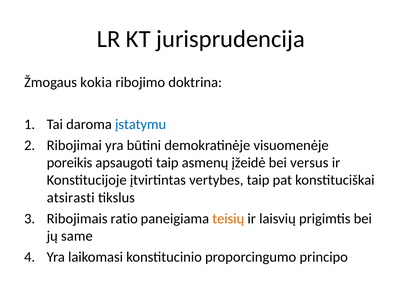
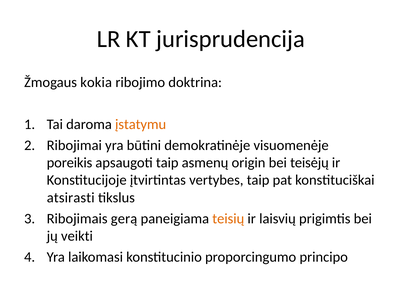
įstatymu colour: blue -> orange (141, 124)
įžeidė: įžeidė -> origin (249, 162)
versus: versus -> teisėjų (309, 162)
ratio: ratio -> gerą (124, 218)
same: same -> veikti (77, 236)
